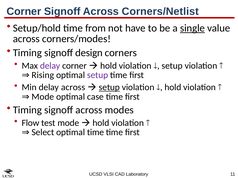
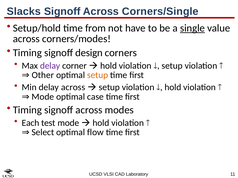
Corner: Corner -> Slacks (24, 11)
Corners/Netlist: Corners/Netlist -> Corners/Single (160, 11)
Rising: Rising -> Other (43, 75)
setup colour: purple -> orange (98, 75)
setup underline: present -> none (109, 88)
Flow: Flow -> Each (31, 123)
optimal time: time -> flow (95, 133)
